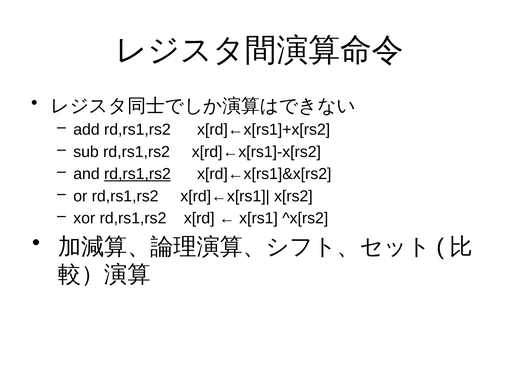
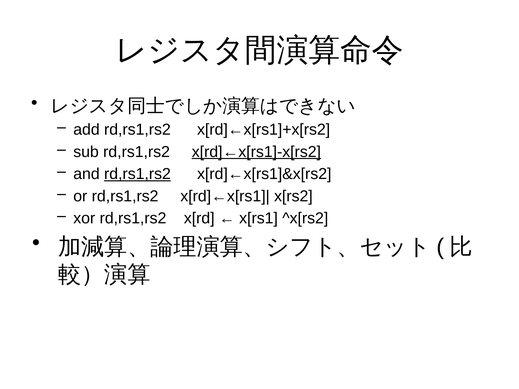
x[rd]←x[rs1]-x[rs2 underline: none -> present (256, 152)
